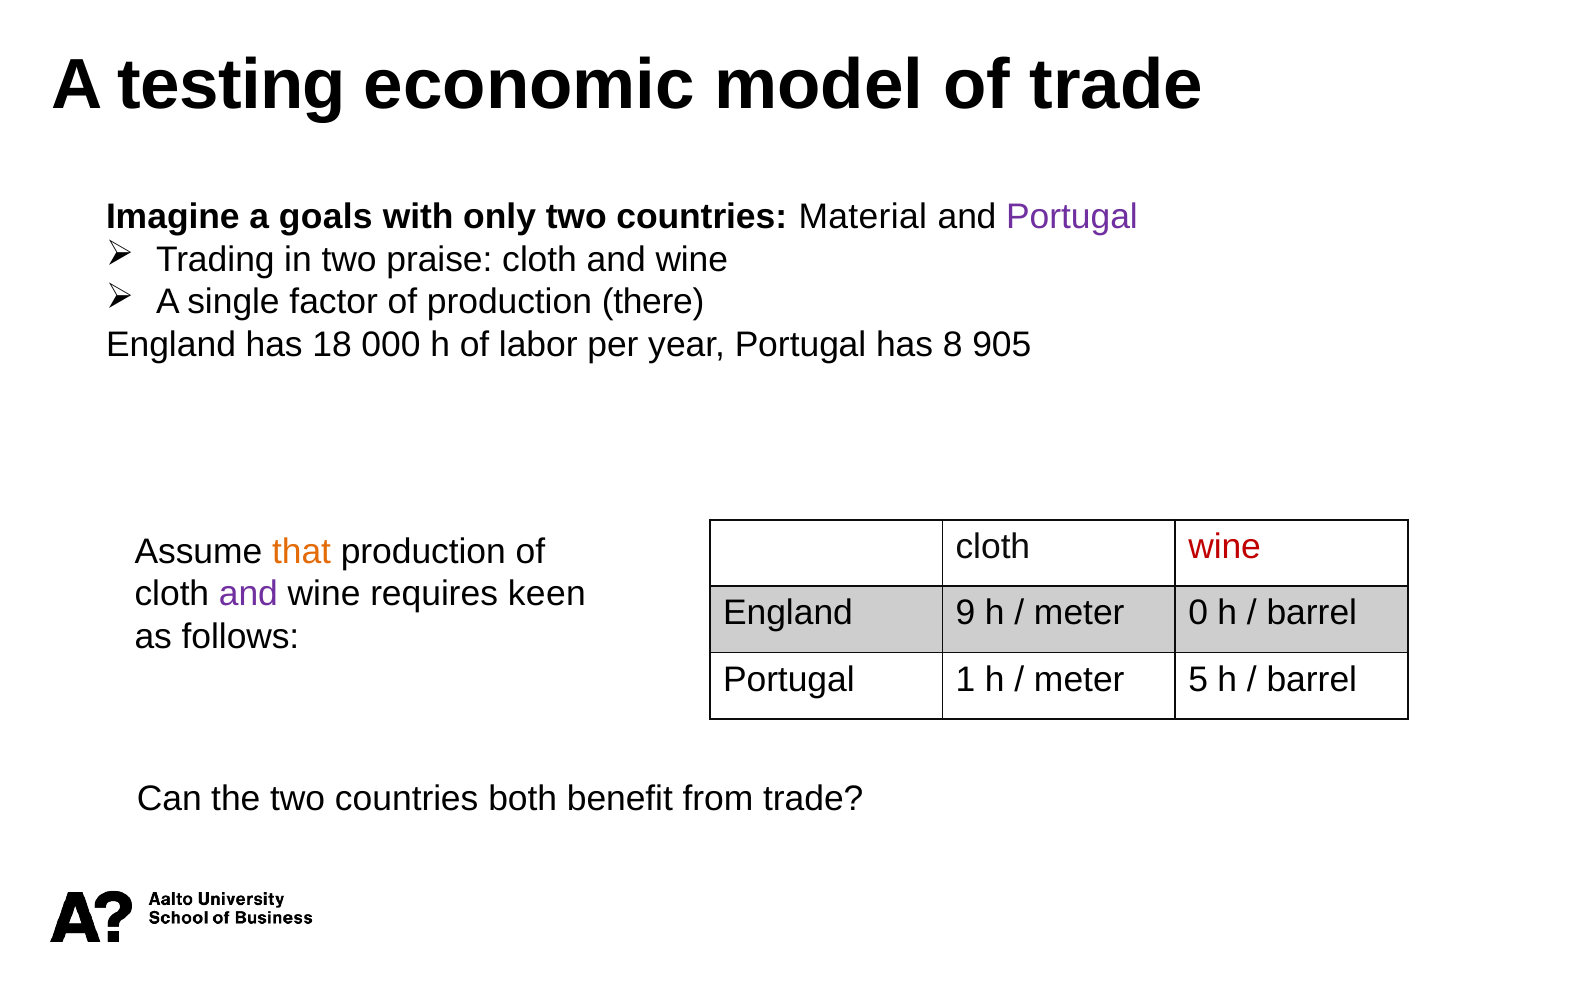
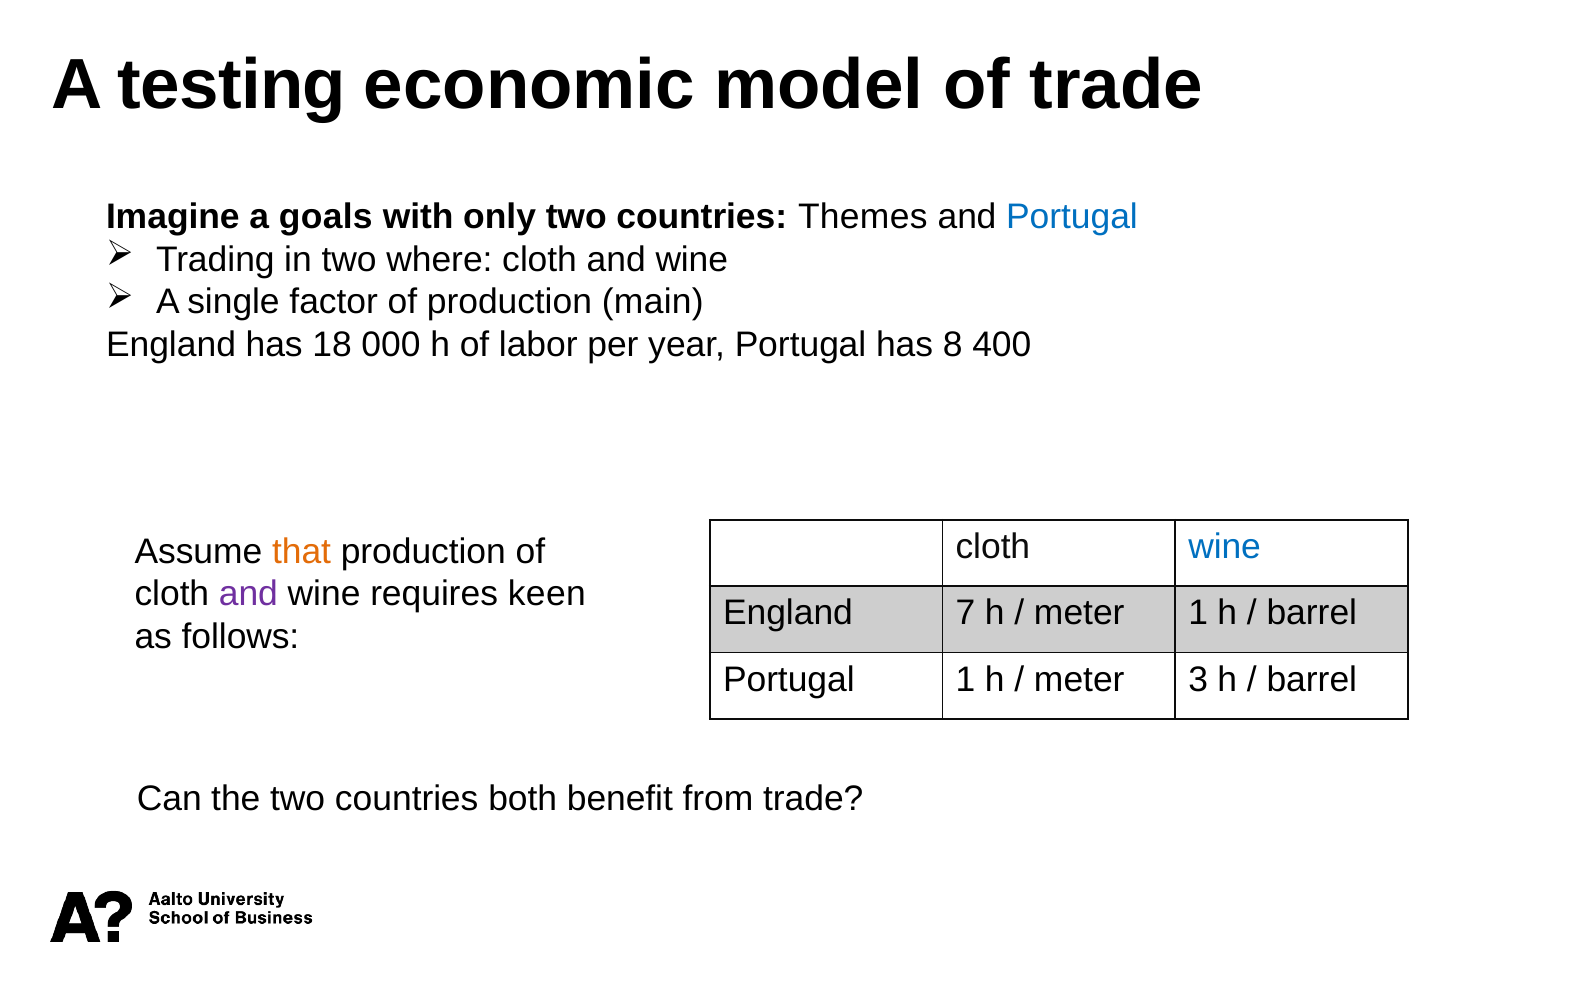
Material: Material -> Themes (863, 217)
Portugal colour: purple -> blue (1072, 217)
praise: praise -> where (439, 260)
there: there -> main (653, 302)
905: 905 -> 400 (1002, 345)
wine colour: red -> blue (1225, 546)
9: 9 -> 7 (966, 613)
meter 0: 0 -> 1 (1198, 613)
5: 5 -> 3 (1198, 679)
